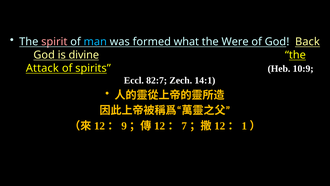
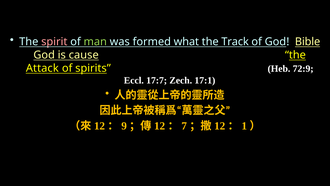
man colour: light blue -> light green (95, 42)
Were: Were -> Track (235, 42)
Back: Back -> Bible (308, 42)
divine: divine -> cause (84, 55)
10:9: 10:9 -> 72:9 (303, 68)
82:7: 82:7 -> 17:7 (157, 80)
14:1: 14:1 -> 17:1 (205, 80)
